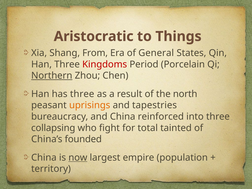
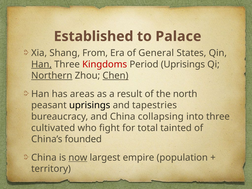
Aristocratic: Aristocratic -> Established (94, 36)
Things: Things -> Palace (178, 36)
Han underline: none -> present (42, 64)
Period Porcelain: Porcelain -> Uprisings (183, 64)
Chen underline: none -> present (115, 76)
has three: three -> areas (82, 94)
uprisings colour: orange -> black (90, 105)
reinforced: reinforced -> collapsing (161, 117)
collapsing: collapsing -> cultivated (53, 128)
